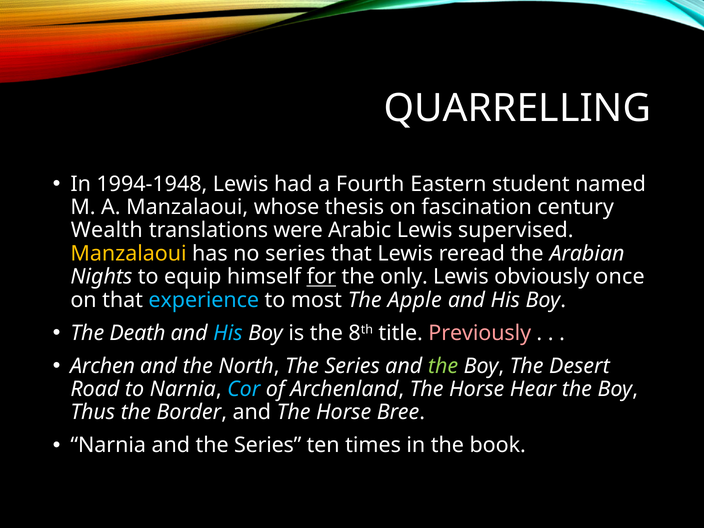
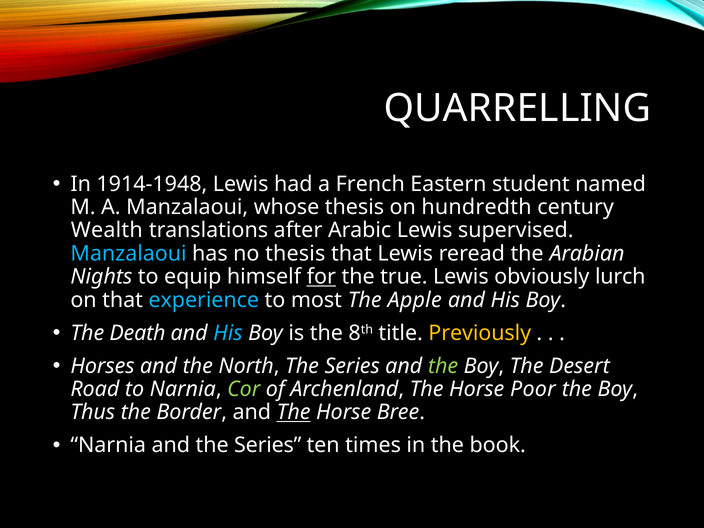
1994-1948: 1994-1948 -> 1914-1948 (152, 184)
Fourth: Fourth -> French (370, 184)
fascination: fascination -> hundredth (477, 207)
were: were -> after (298, 230)
Manzalaoui colour: yellow -> light blue (129, 254)
no series: series -> thesis (295, 254)
only: only -> true (404, 277)
once: once -> lurch (620, 277)
Previously colour: pink -> yellow (480, 333)
Archen: Archen -> Horses (102, 366)
Cor colour: light blue -> light green (244, 389)
Hear: Hear -> Poor (533, 389)
The underline: none -> present (294, 412)
